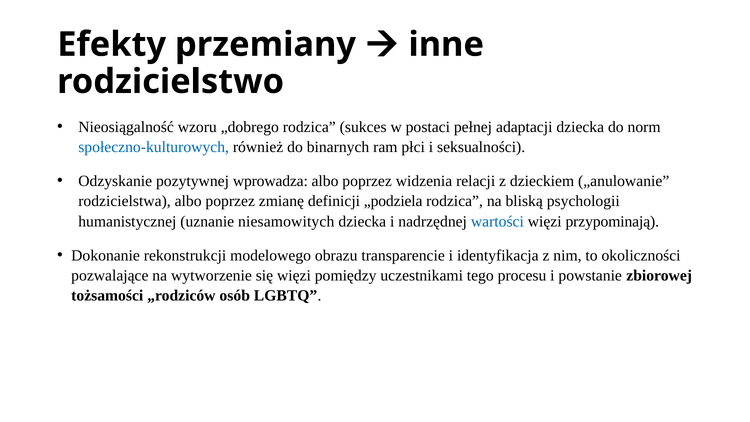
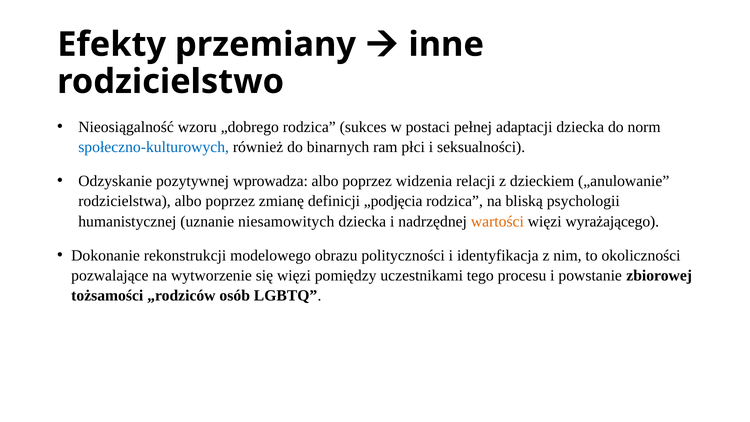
„podziela: „podziela -> „podjęcia (393, 201)
wartości colour: blue -> orange (497, 221)
przypominają: przypominają -> wyrażającego (612, 221)
transparencie: transparencie -> polityczności (403, 255)
